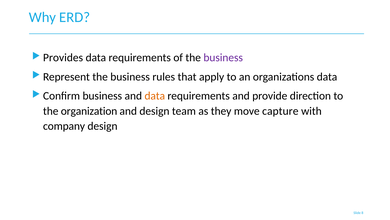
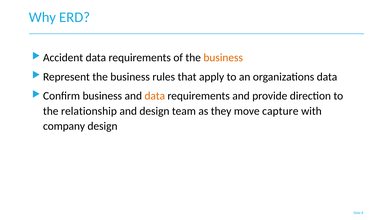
Provides: Provides -> Accident (63, 57)
business colour: purple -> orange (223, 57)
organization: organization -> relationship (89, 111)
